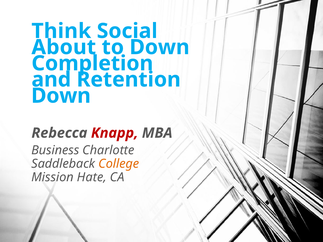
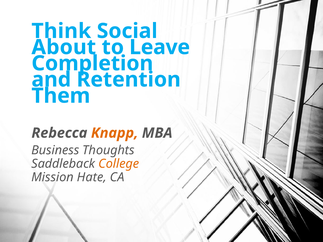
to Down: Down -> Leave (160, 47)
Down: Down -> Them (61, 96)
Knapp colour: red -> orange (115, 133)
Charlotte: Charlotte -> Thoughts (108, 150)
